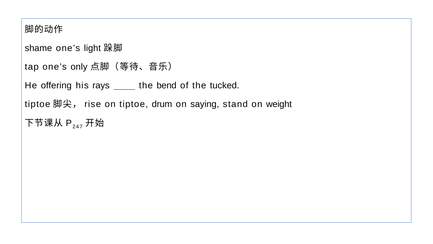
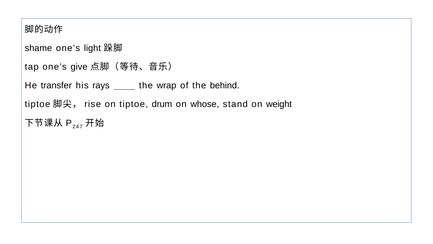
only: only -> give (79, 67)
offering: offering -> transfer (56, 85)
bend: bend -> wrap (166, 85)
tucked: tucked -> behind (225, 85)
saying: saying -> whose (205, 104)
